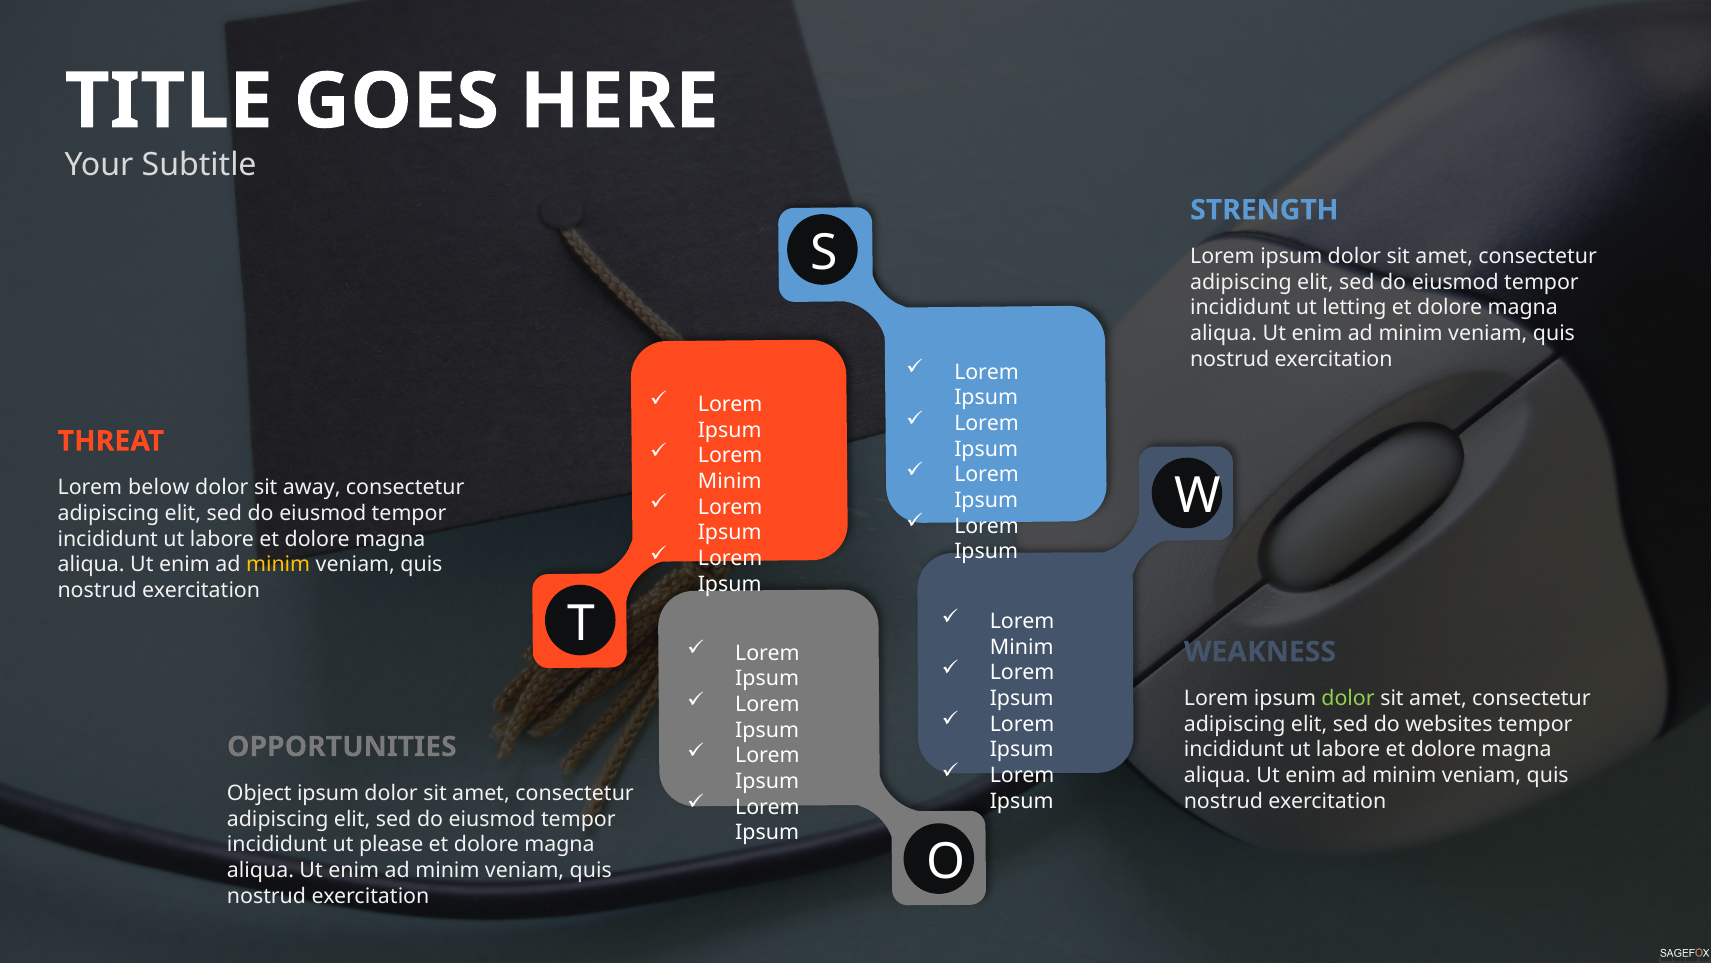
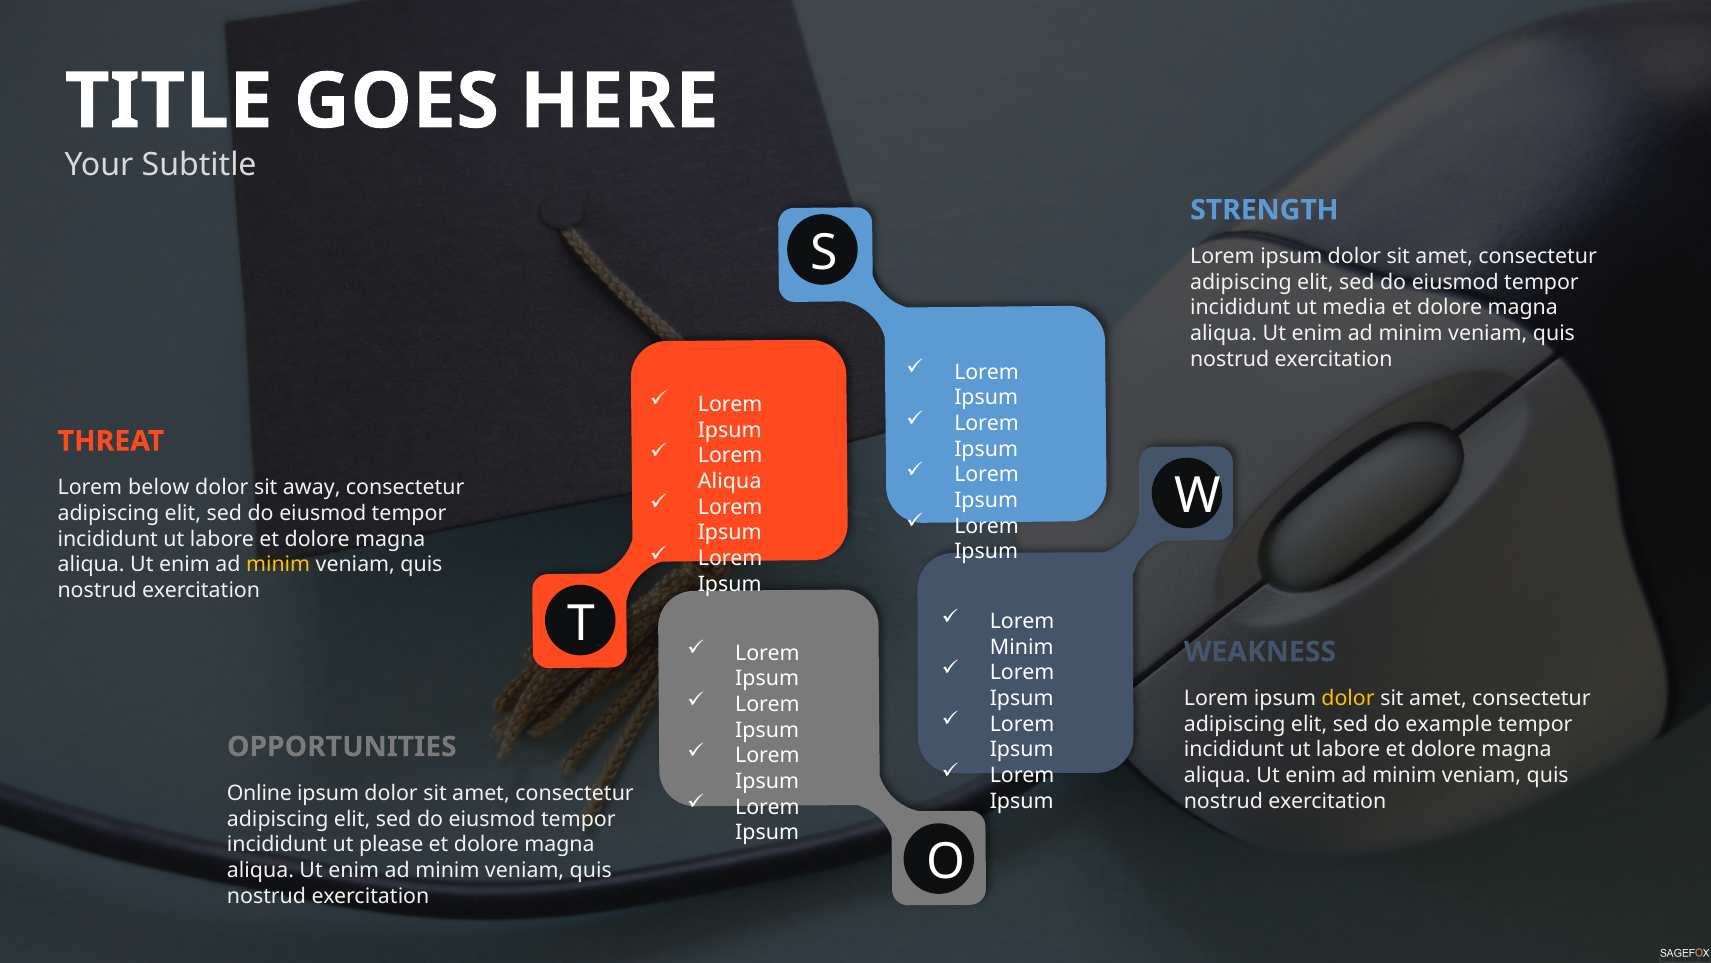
letting: letting -> media (1354, 308)
Minim: Minim -> Aliqua (730, 481)
dolor colour: light green -> yellow (1348, 698)
websites: websites -> example (1449, 724)
Object: Object -> Online (259, 793)
